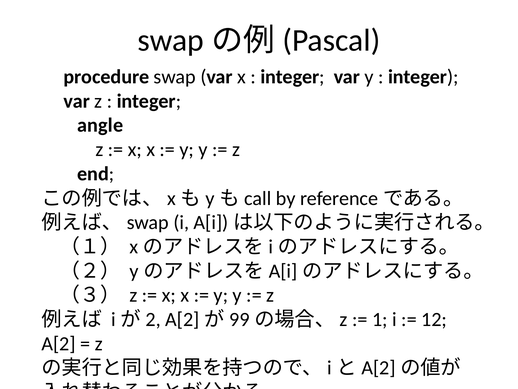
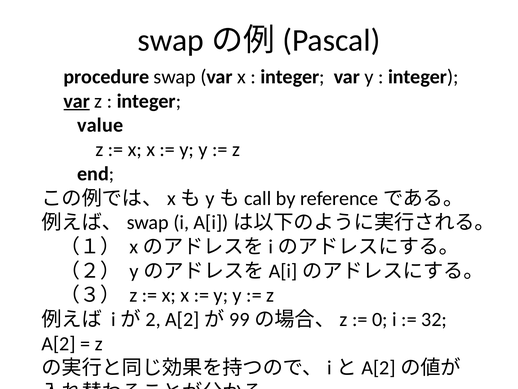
var underline: none -> present (77, 101)
angle: angle -> value (100, 125)
1: 1 -> 0 (380, 319)
12: 12 -> 32 (434, 319)
